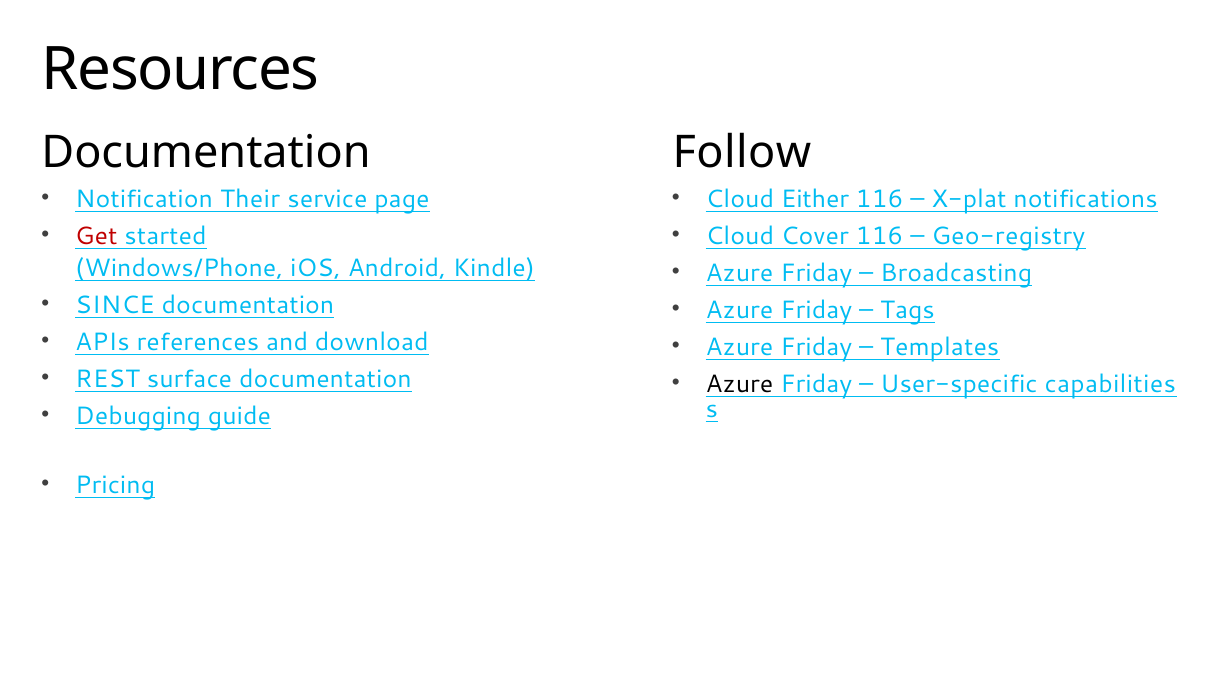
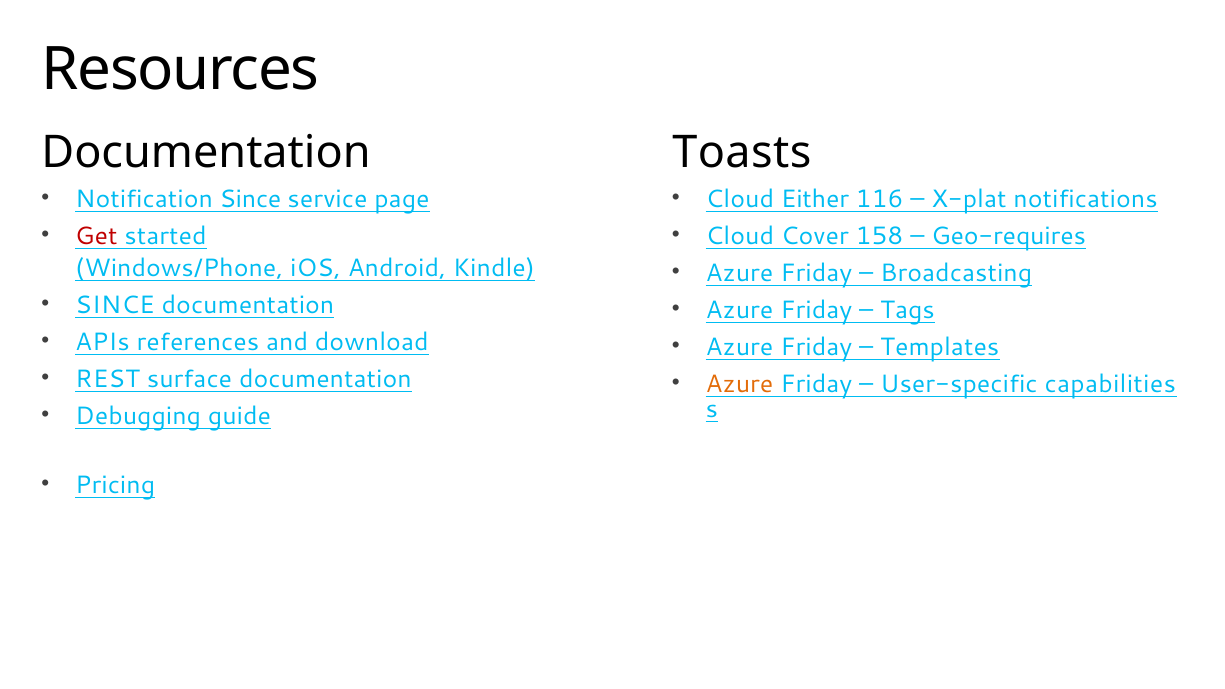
Follow: Follow -> Toasts (742, 153)
Notification Their: Their -> Since (250, 199)
Cover 116: 116 -> 158 (880, 236)
Geo-registry: Geo-registry -> Geo-requires (1009, 236)
Azure colour: black -> orange (740, 384)
